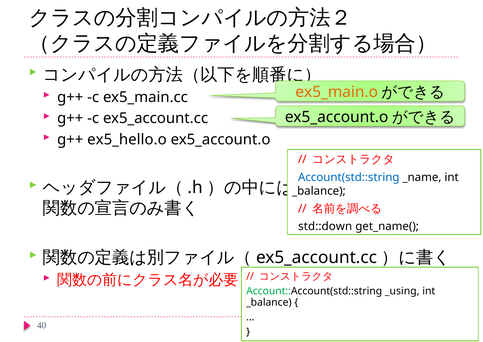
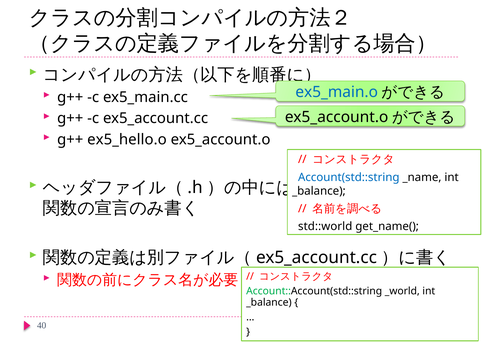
ex5_main.o colour: orange -> blue (337, 92)
std::down: std::down -> std::world (325, 226)
_using: _using -> _world (402, 291)
